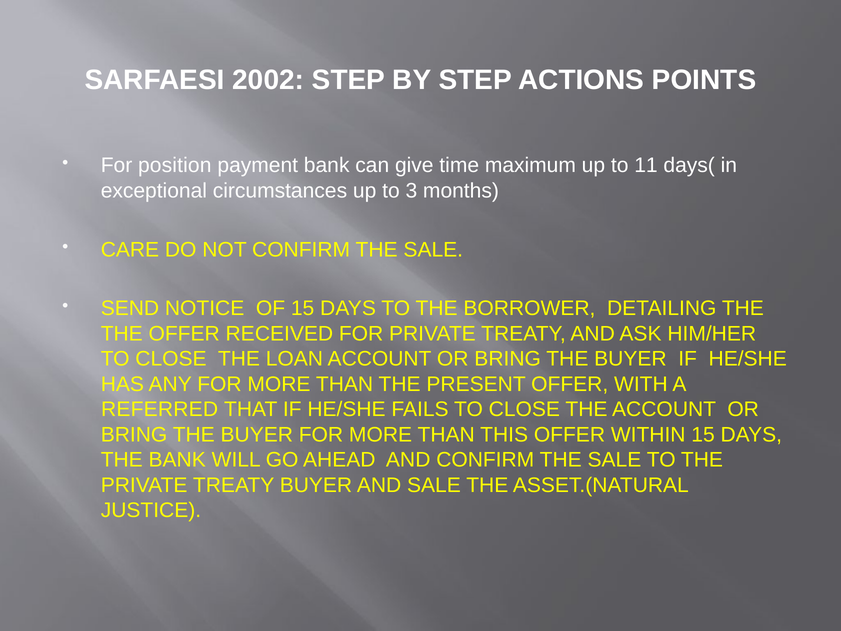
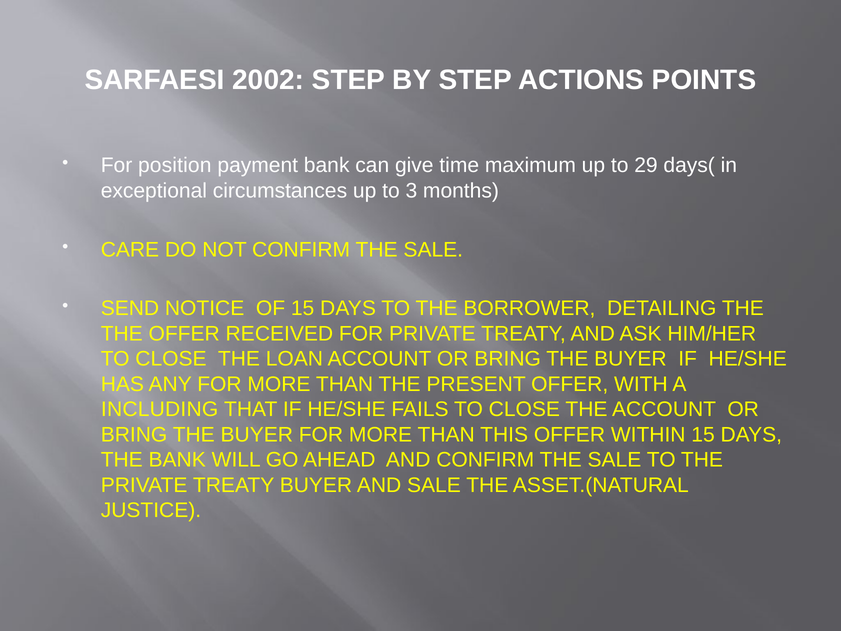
11: 11 -> 29 (646, 165)
REFERRED: REFERRED -> INCLUDING (160, 409)
